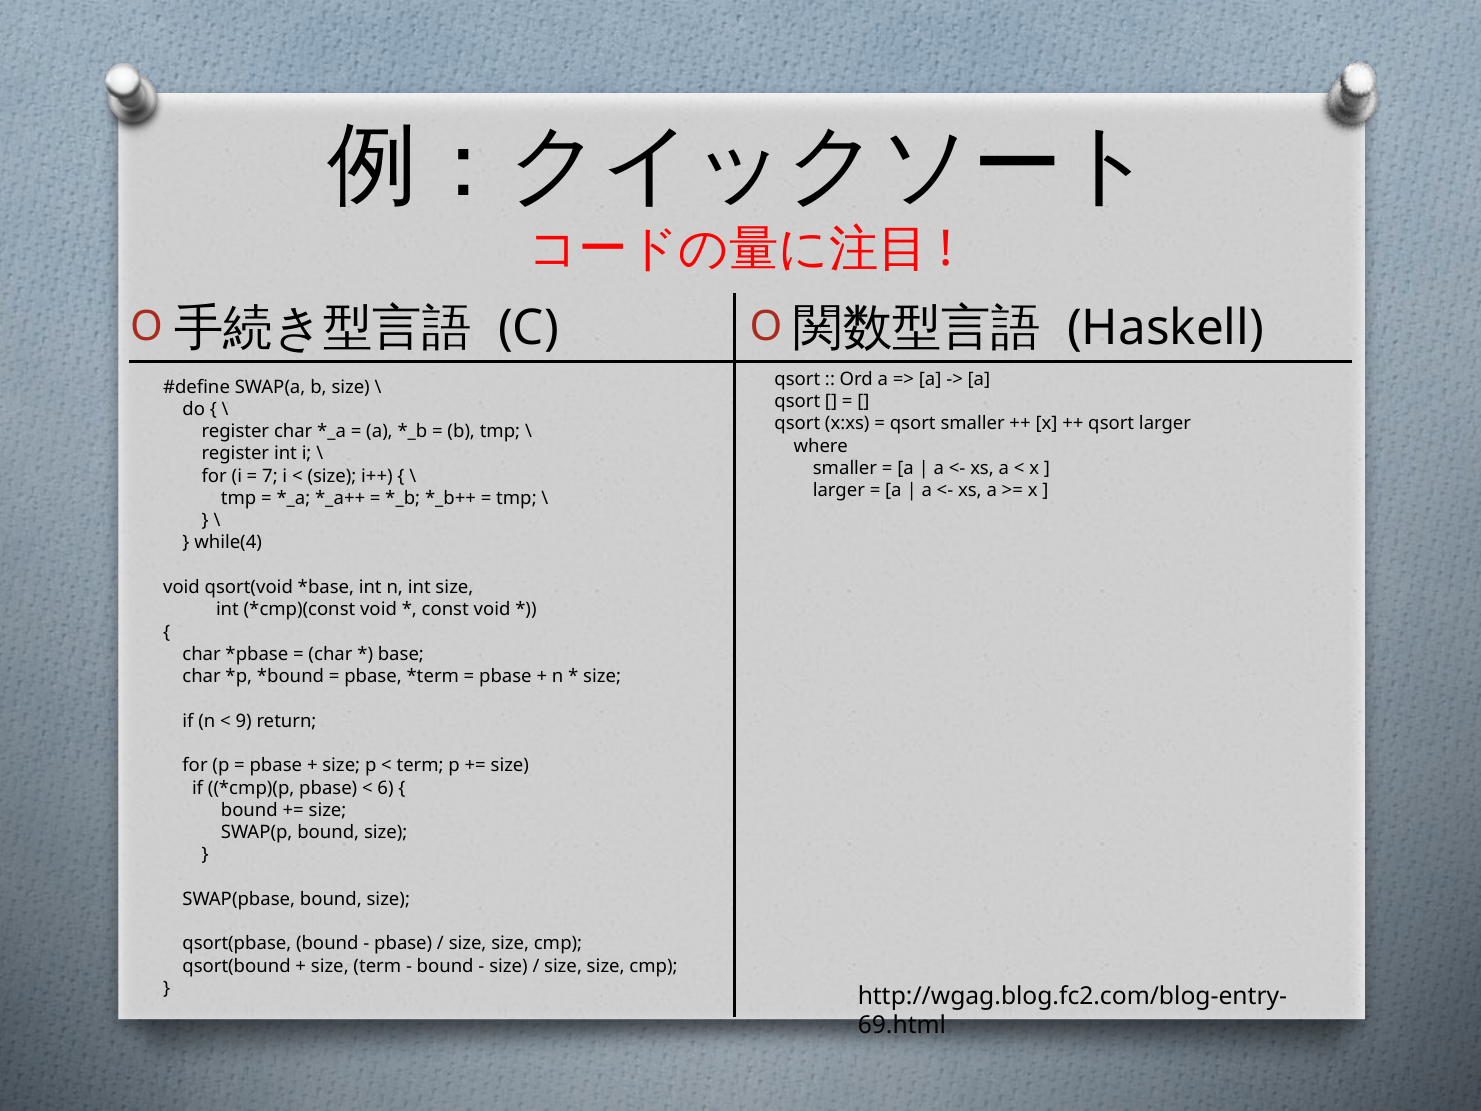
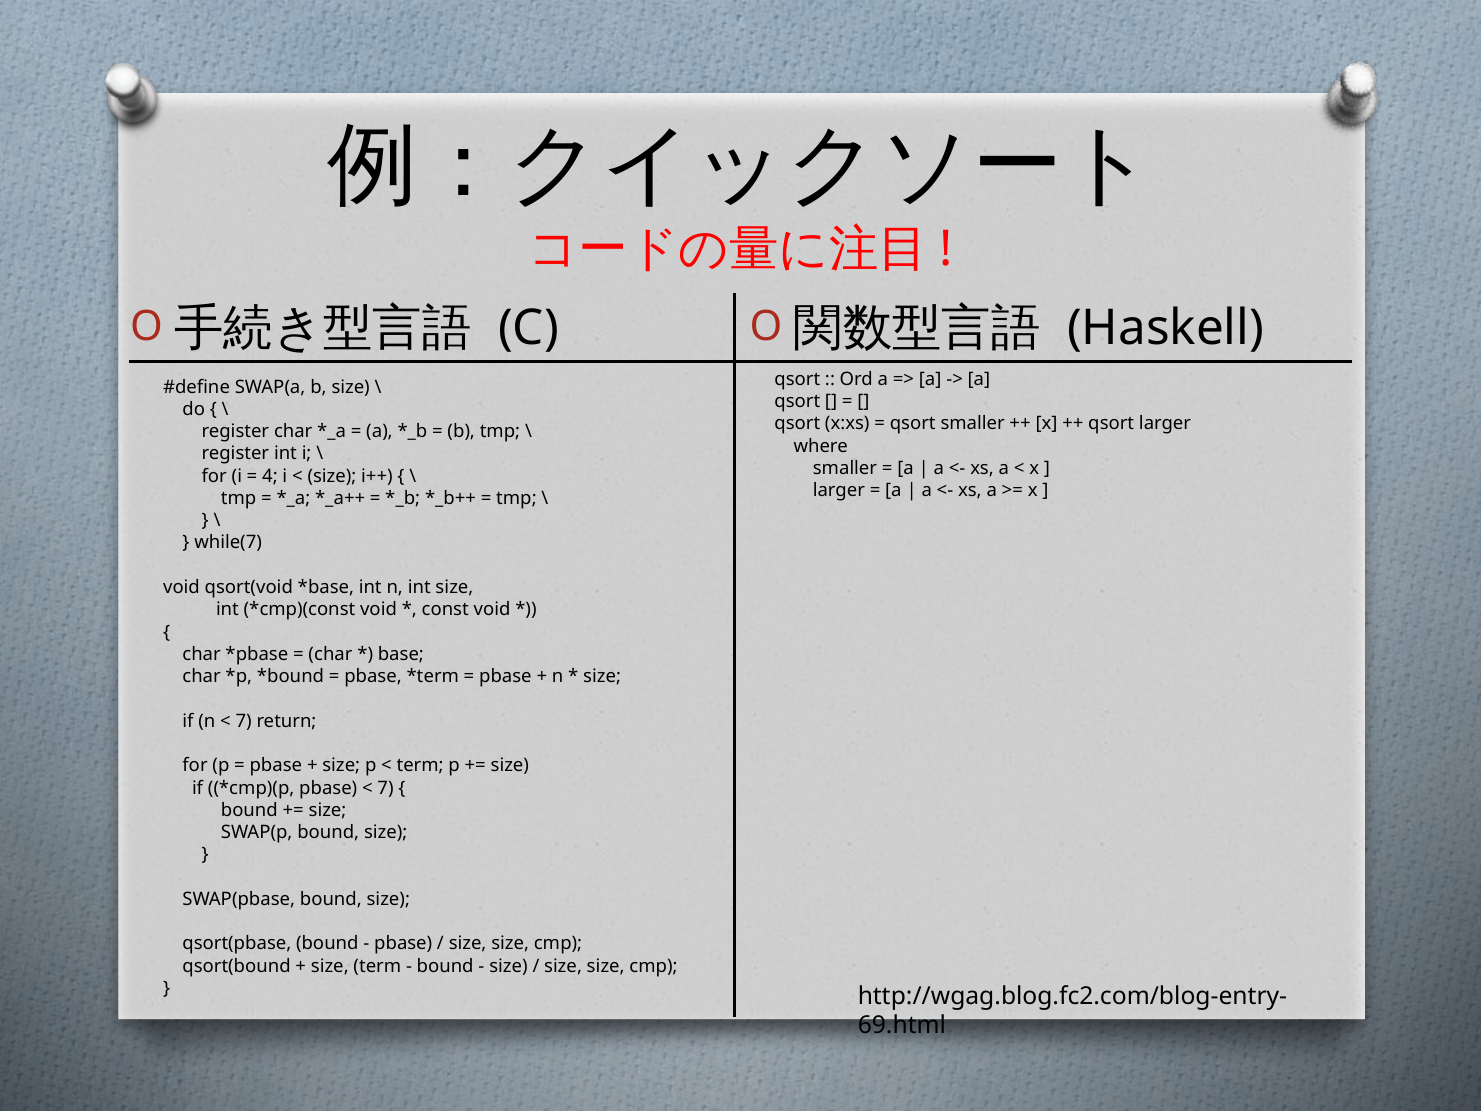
7: 7 -> 4 (270, 476)
while(4: while(4 -> while(7 (228, 543)
9: 9 -> 7 (244, 721)
6: 6 -> 7 (385, 788)
